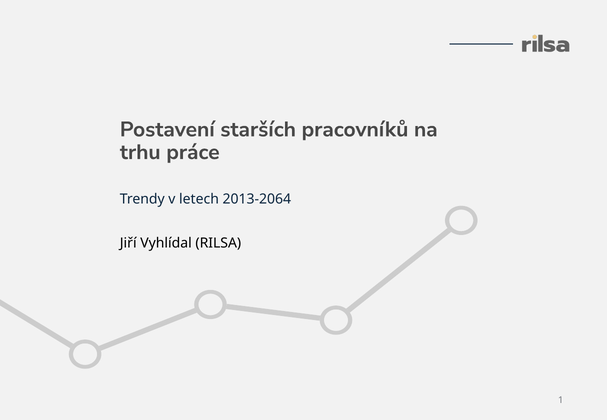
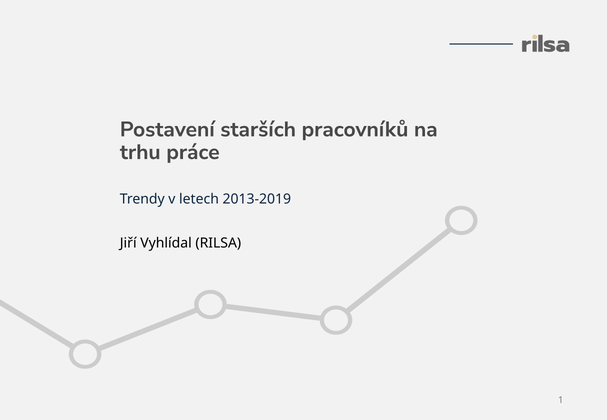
2013-2064: 2013-2064 -> 2013-2019 (257, 199)
